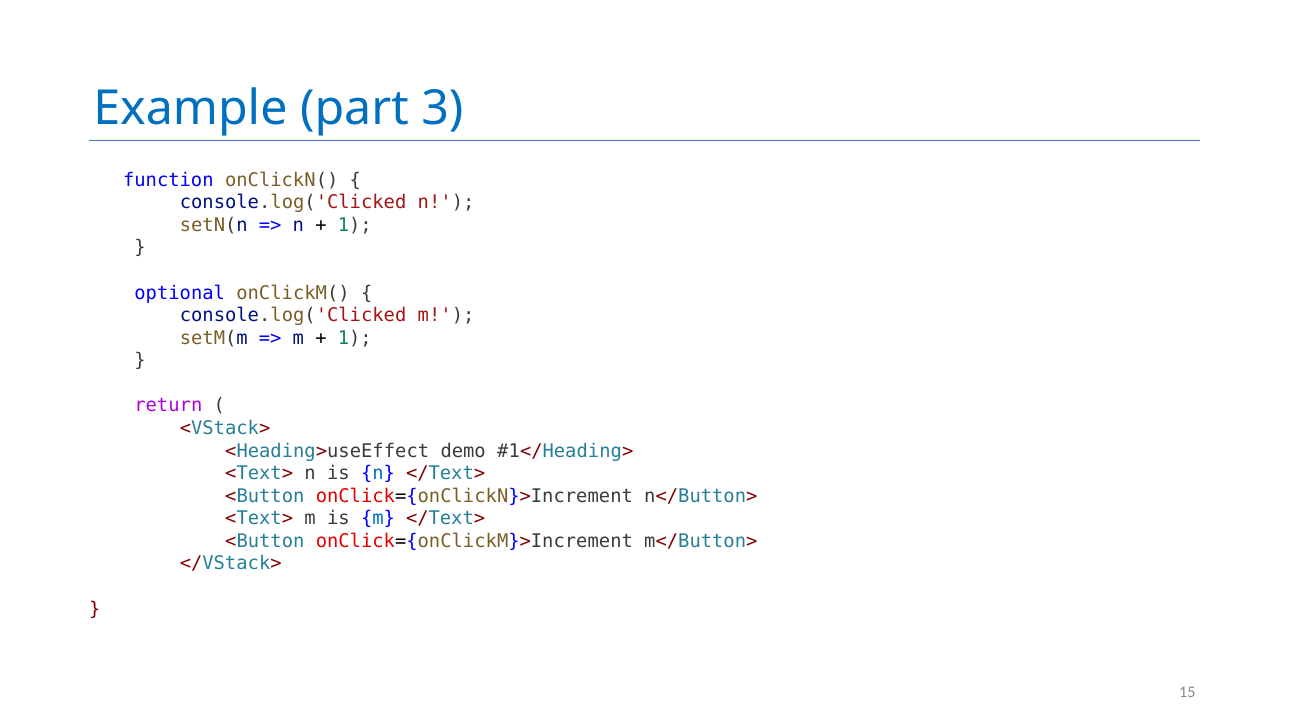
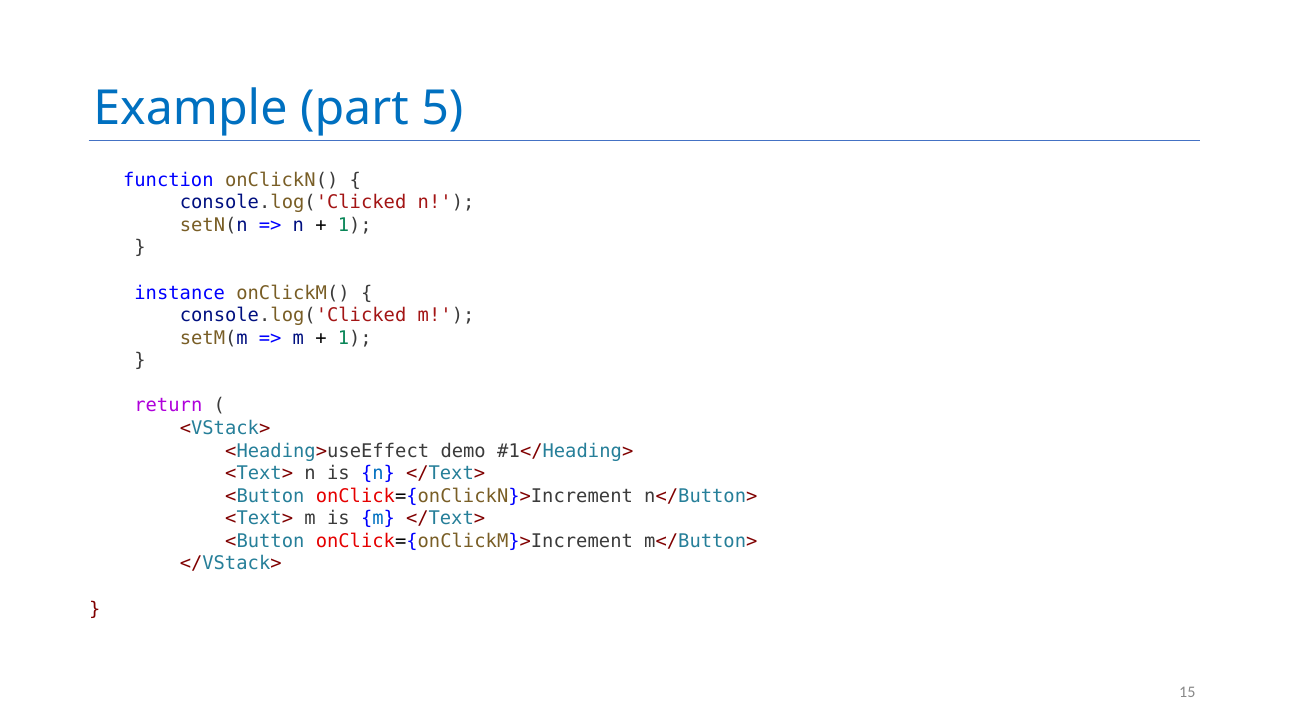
3: 3 -> 5 (442, 109)
optional: optional -> instance (180, 293)
